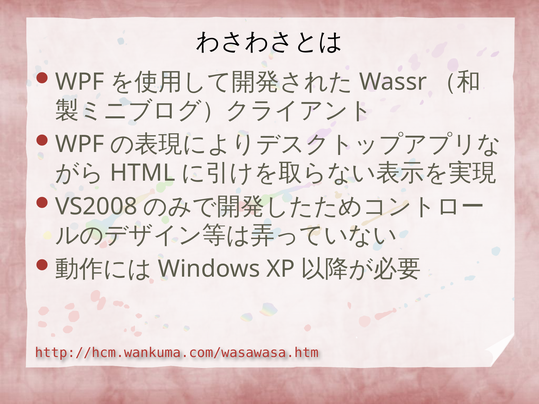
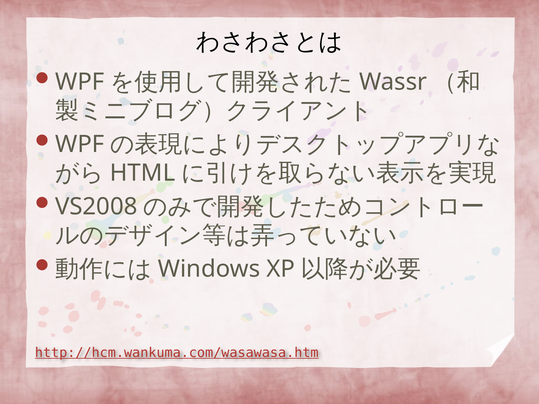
http://hcm.wankuma.com/wasawasa.htm underline: none -> present (177, 353)
